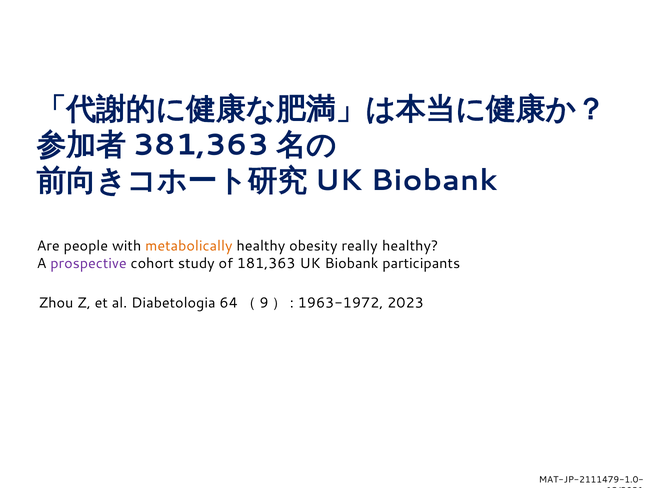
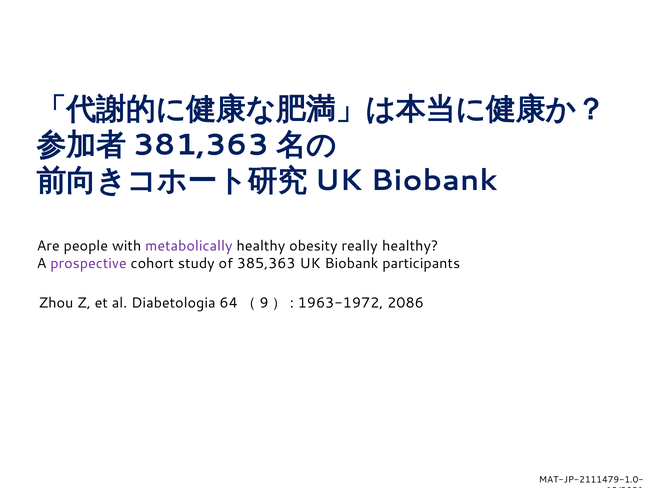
metabolically colour: orange -> purple (189, 246)
181,363: 181,363 -> 385,363 (266, 263)
2023: 2023 -> 2086 (406, 303)
